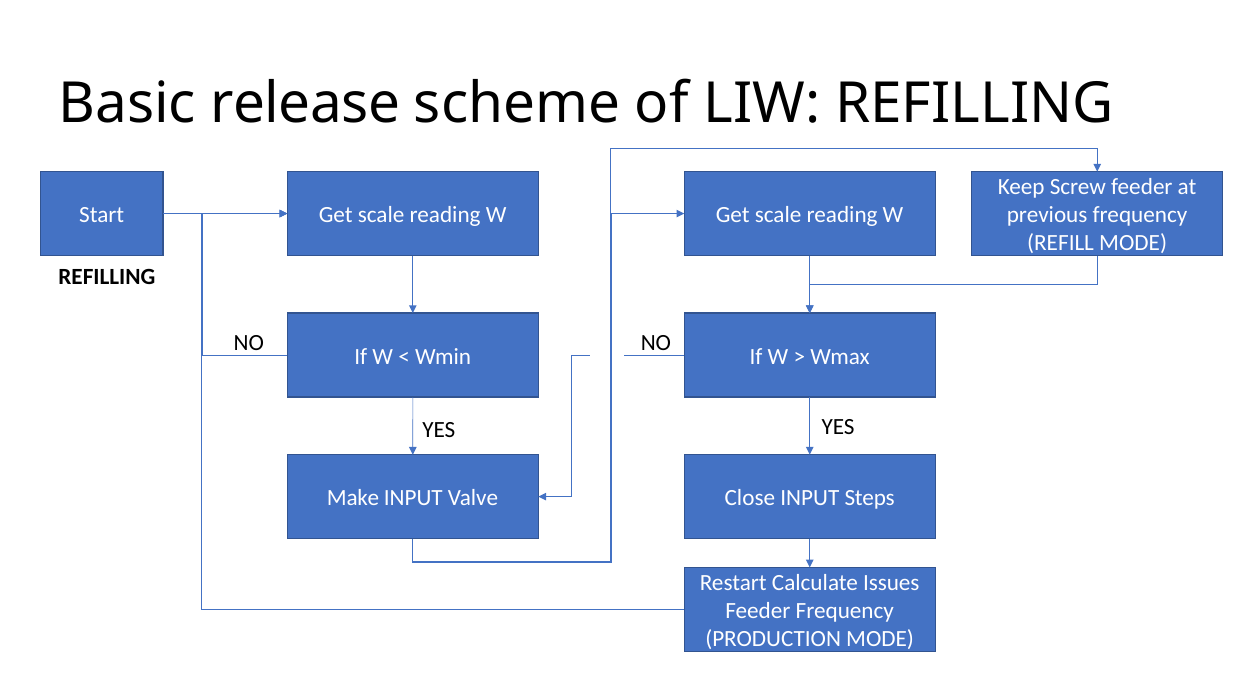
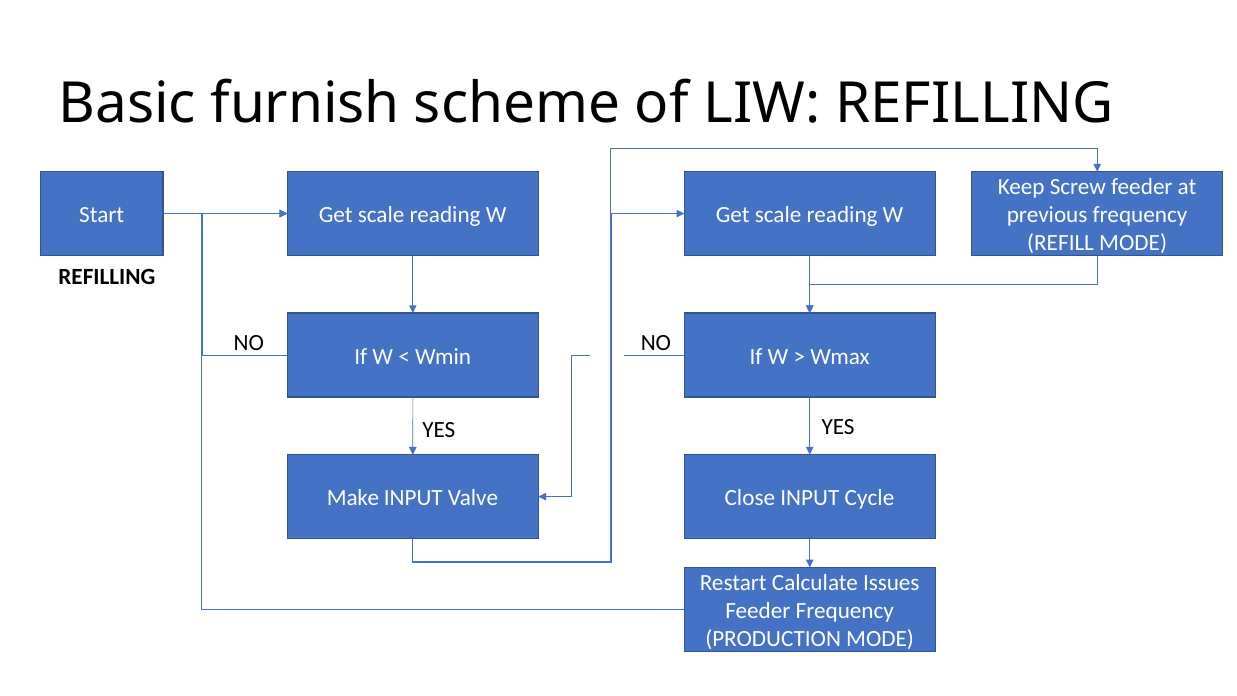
release: release -> furnish (305, 104)
Steps: Steps -> Cycle (869, 498)
